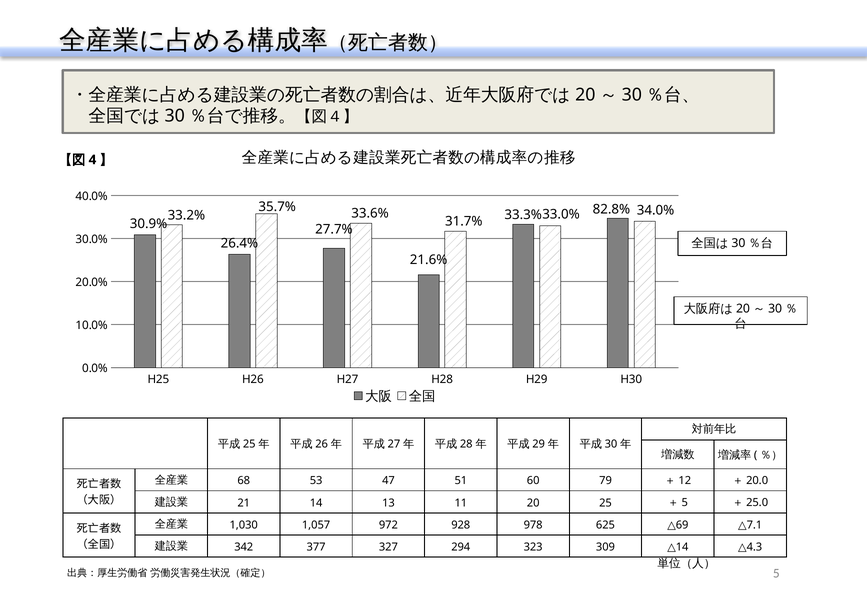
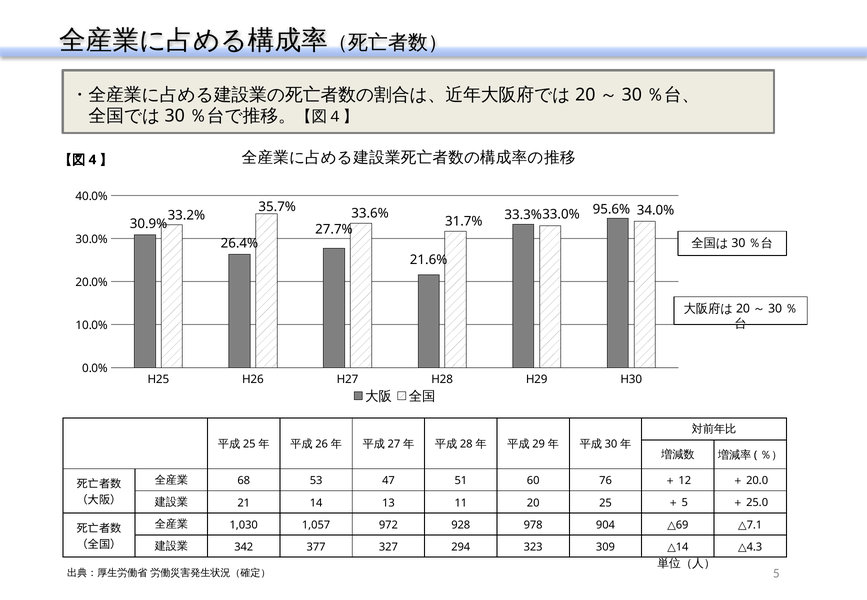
82.8%: 82.8% -> 95.6% (611, 209)
79: 79 -> 76 (606, 481)
625: 625 -> 904 (605, 525)
